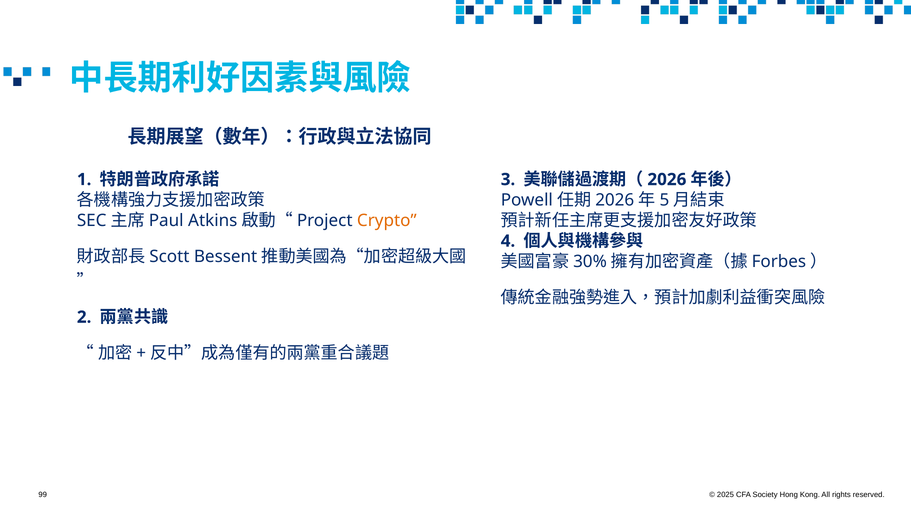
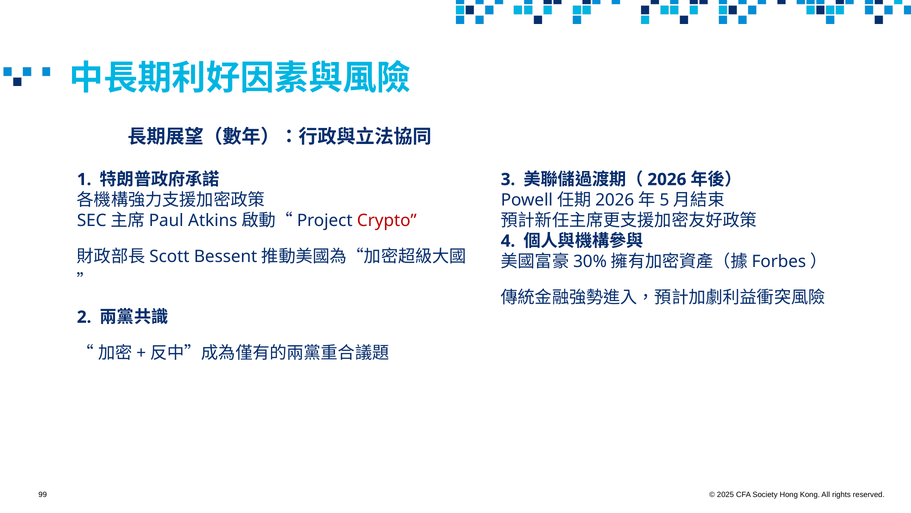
Crypto colour: orange -> red (387, 220)
